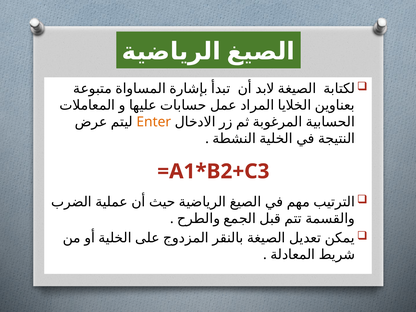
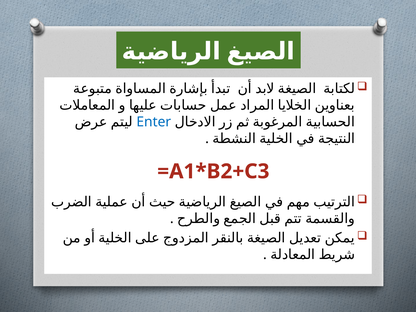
Enter colour: orange -> blue (154, 122)
